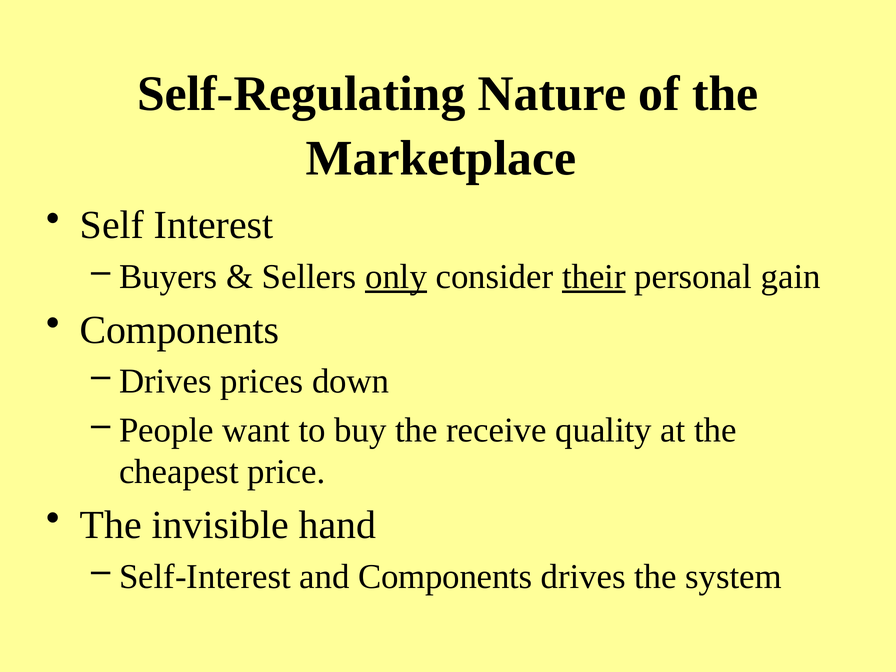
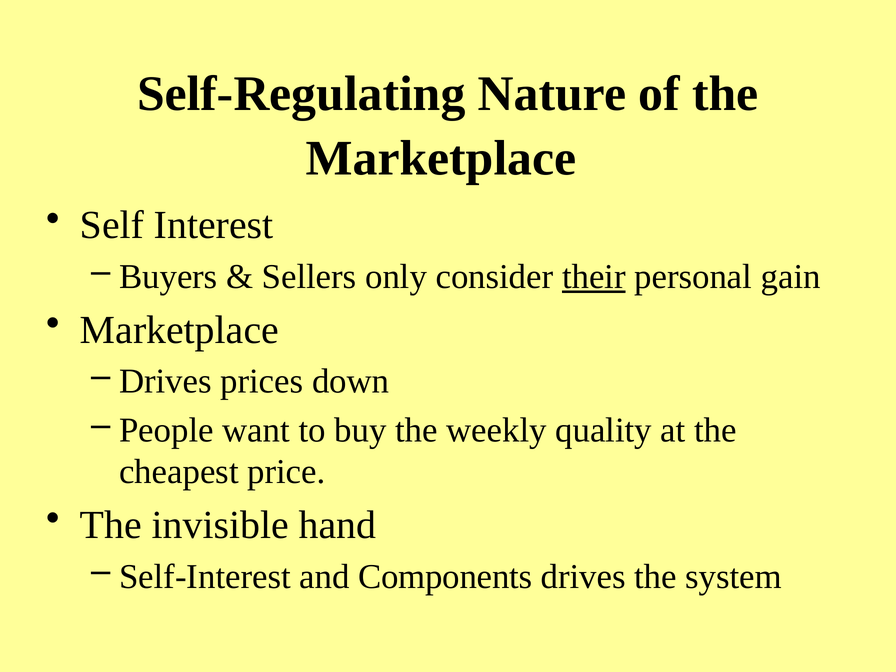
only underline: present -> none (396, 277)
Components: Components -> Marketplace (179, 330)
receive: receive -> weekly (496, 430)
